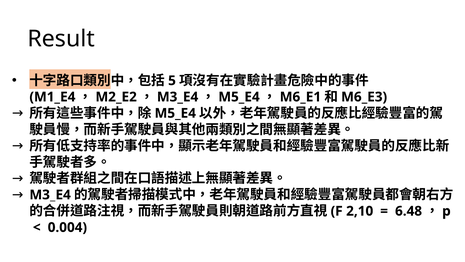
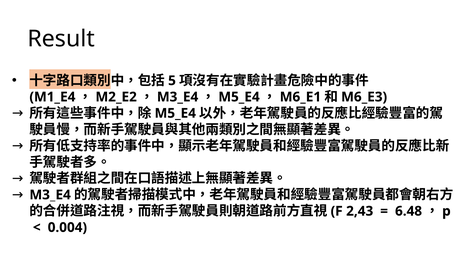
2,10: 2,10 -> 2,43 (360, 211)
